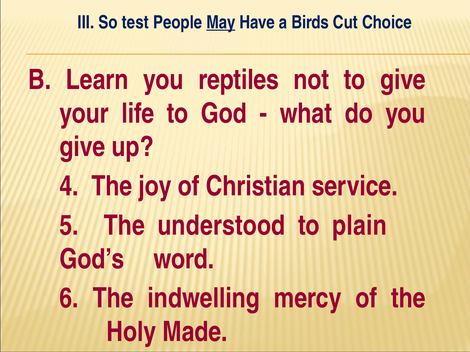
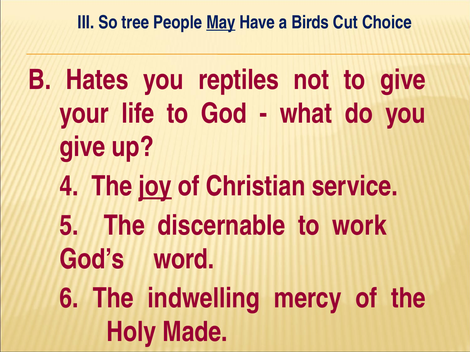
test: test -> tree (135, 22)
Learn: Learn -> Hates (97, 80)
joy underline: none -> present (155, 187)
understood: understood -> discernable (221, 226)
plain: plain -> work (359, 226)
